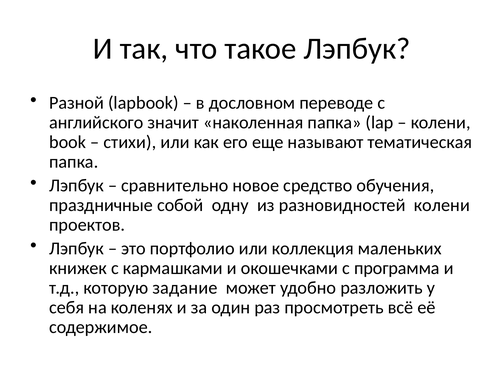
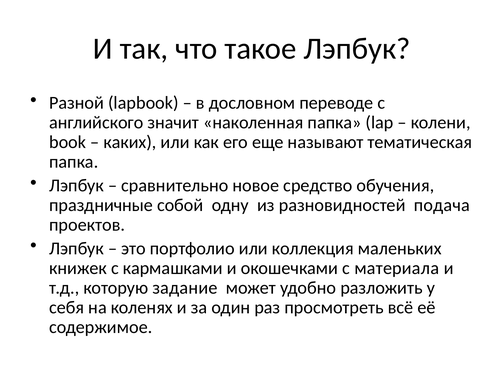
стихи: стихи -> каких (130, 142)
разновидностей колени: колени -> подача (442, 205)
программа: программа -> материала (397, 268)
